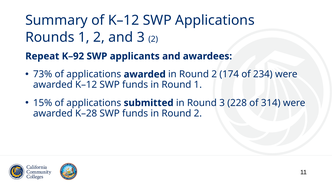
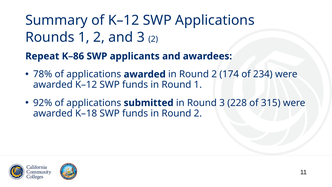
K–92: K–92 -> K–86 (73, 56)
73%: 73% -> 78% (43, 74)
15%: 15% -> 92% (43, 103)
314: 314 -> 315 (271, 103)
K–28: K–28 -> K–18 (86, 113)
